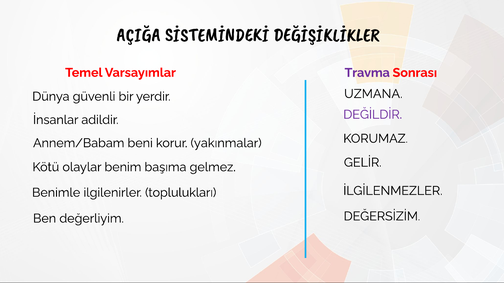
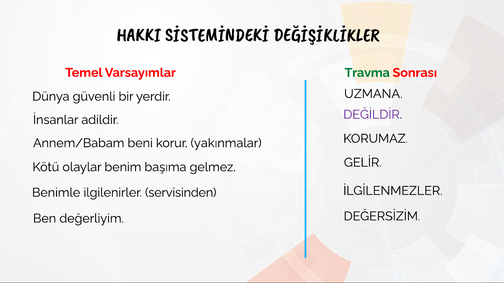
AÇIĞA: AÇIĞA -> HAKKI (139, 35)
Travma colour: purple -> green (367, 73)
toplulukları: toplulukları -> servisinden (181, 193)
